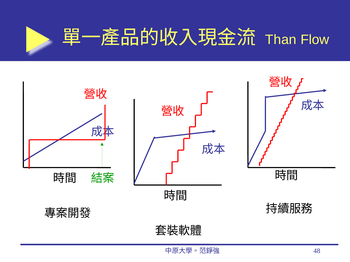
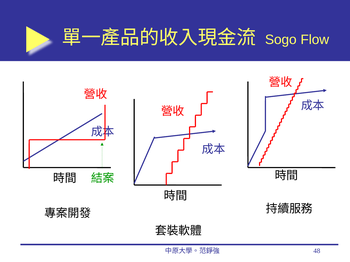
Than: Than -> Sogo (281, 40)
